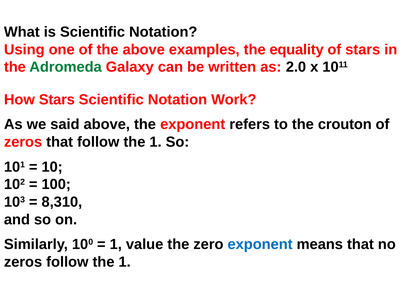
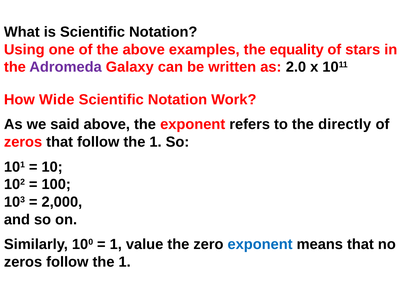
Adromeda colour: green -> purple (66, 67)
How Stars: Stars -> Wide (57, 100)
crouton: crouton -> directly (345, 124)
8,310: 8,310 -> 2,000 (62, 202)
